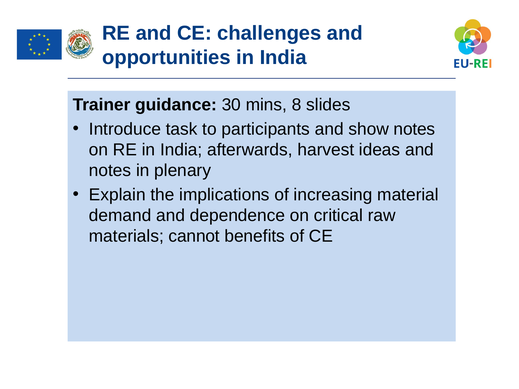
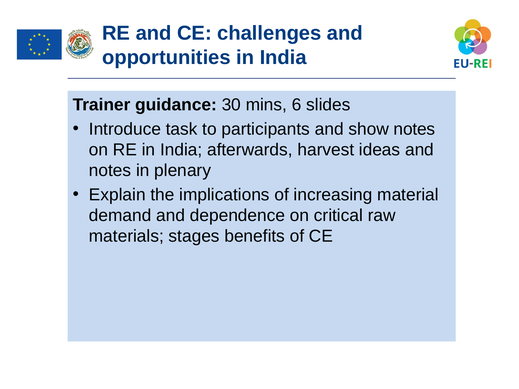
8: 8 -> 6 (297, 105)
cannot: cannot -> stages (194, 236)
